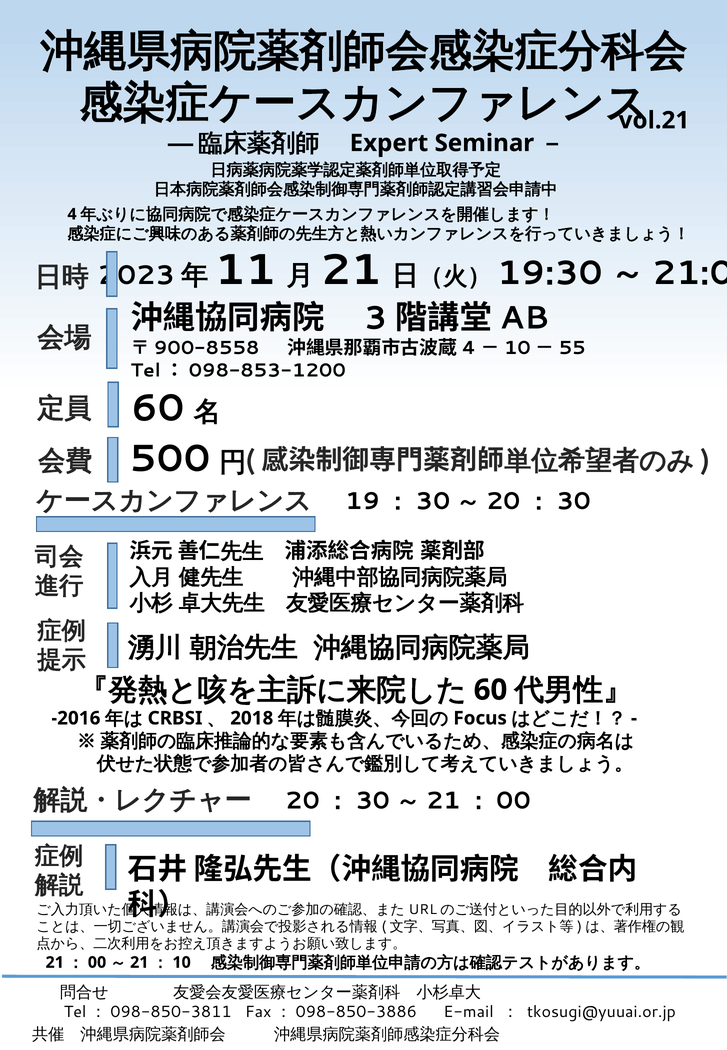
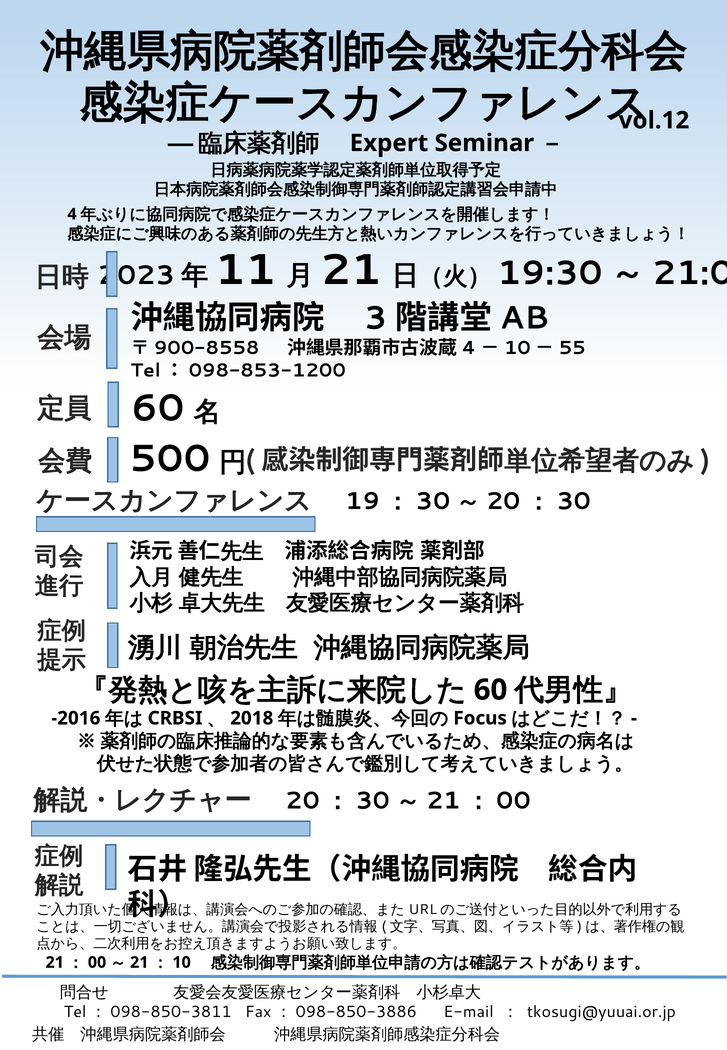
vol.21: vol.21 -> vol.12 (654, 120)
